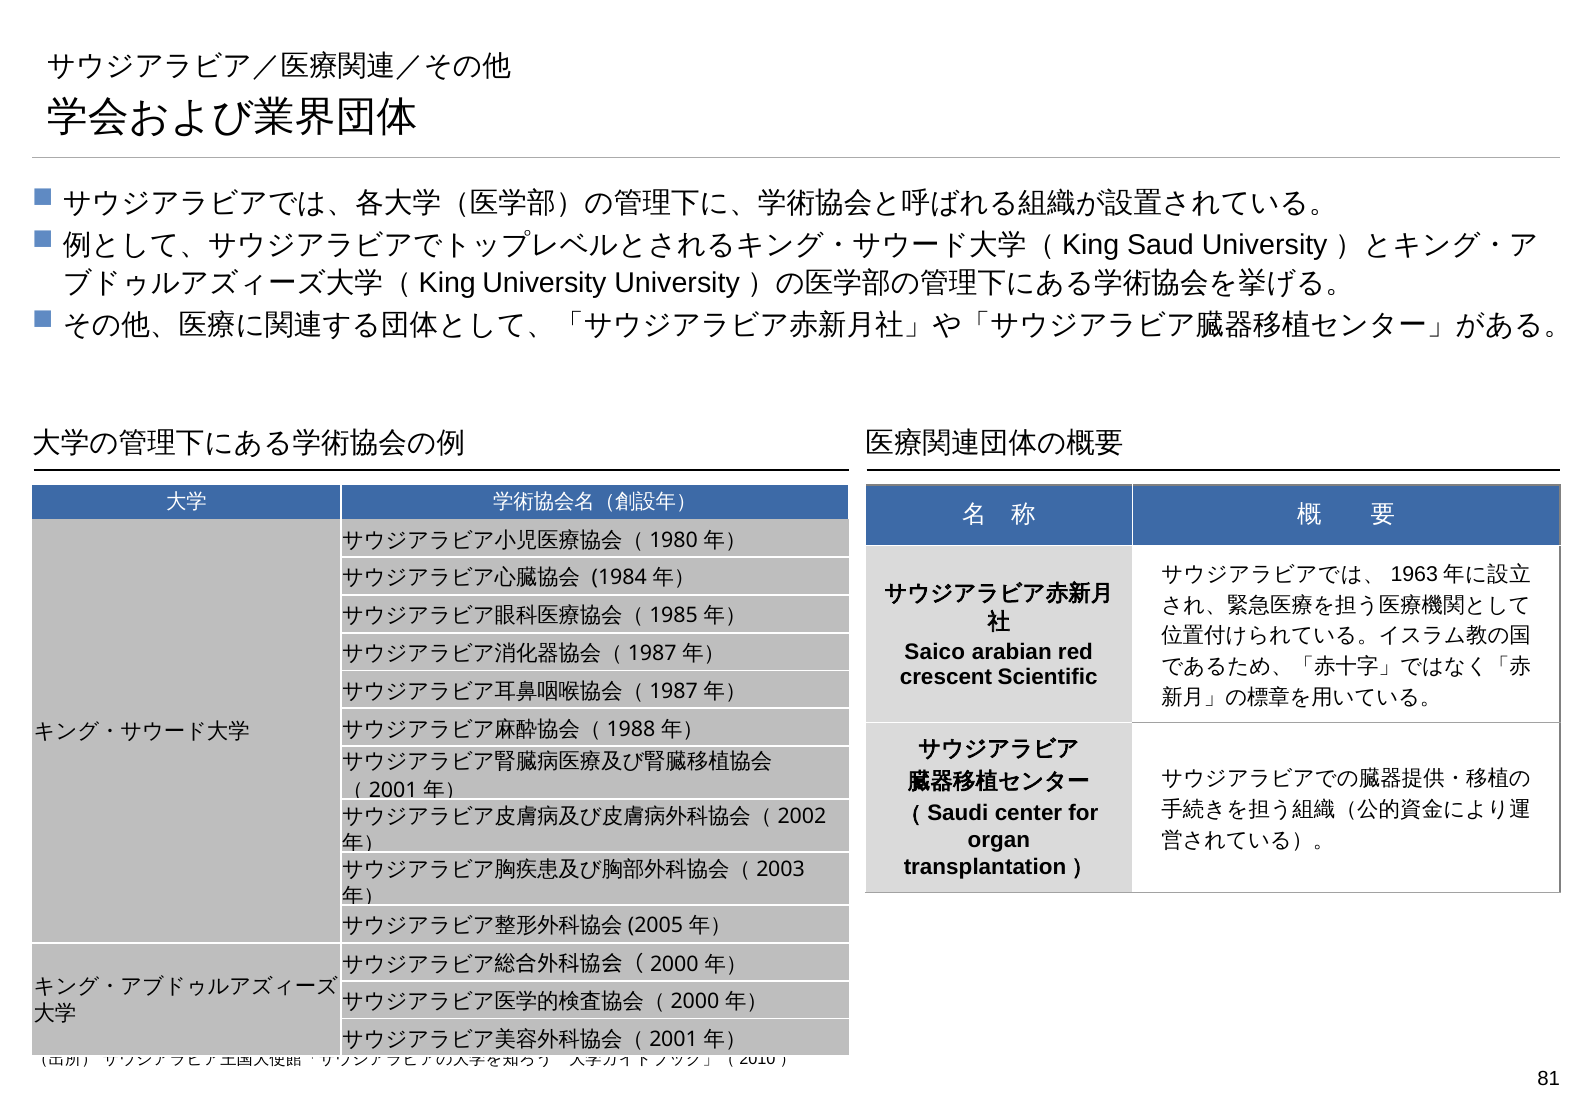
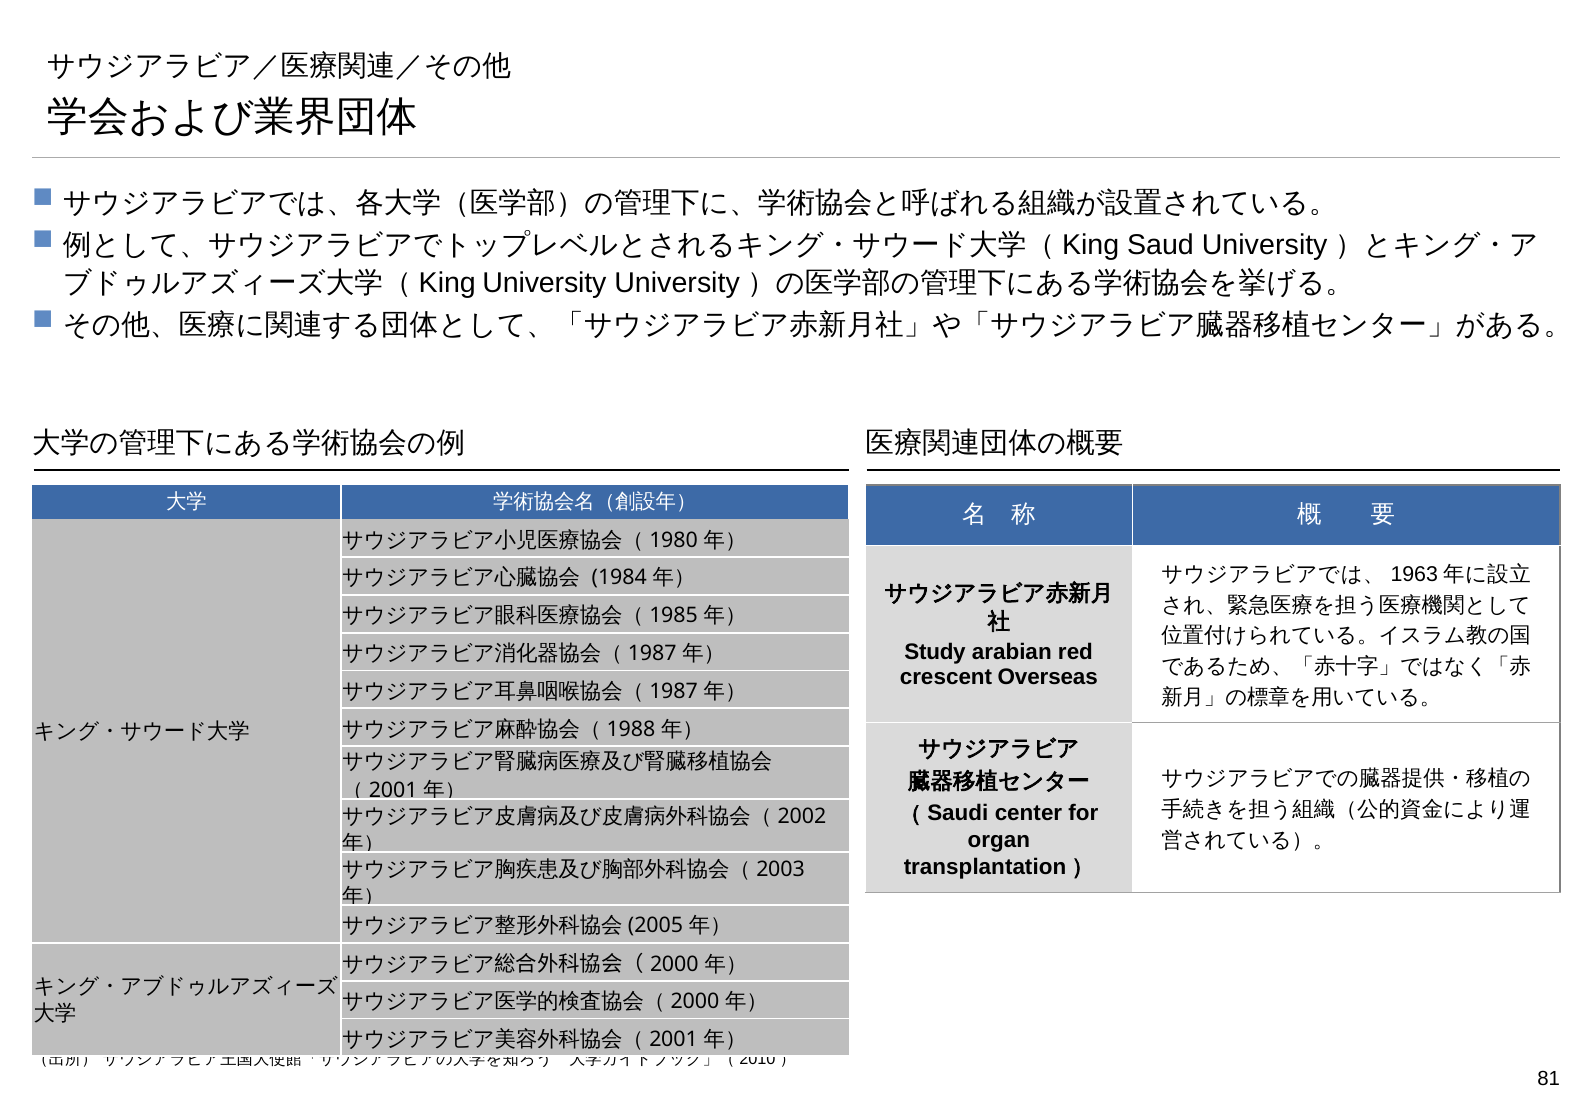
Saico: Saico -> Study (935, 652)
Scientific: Scientific -> Overseas (1048, 677)
